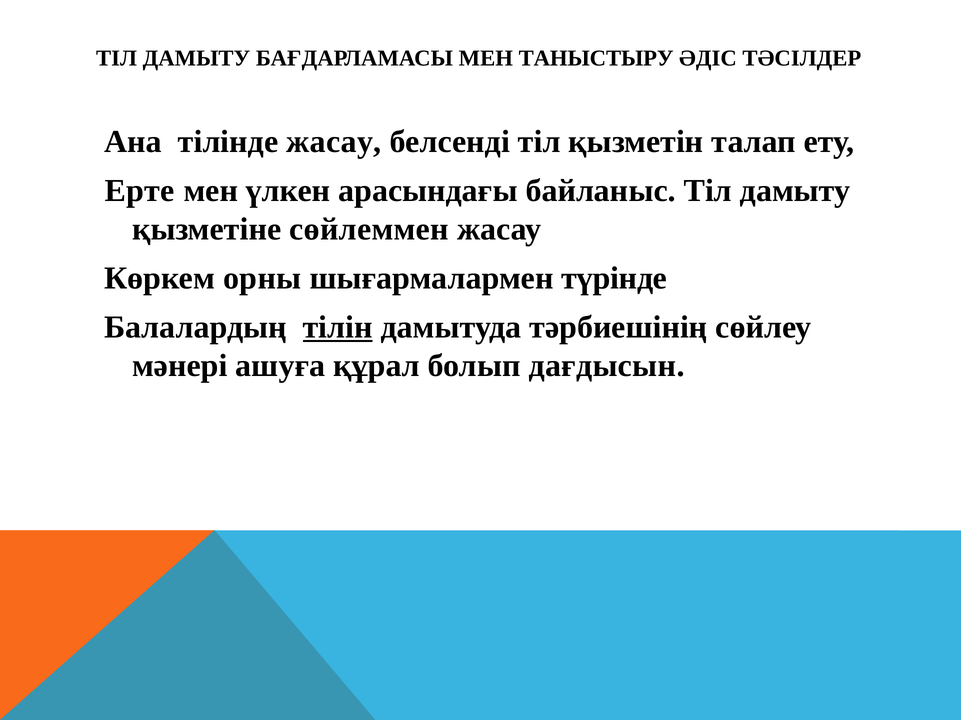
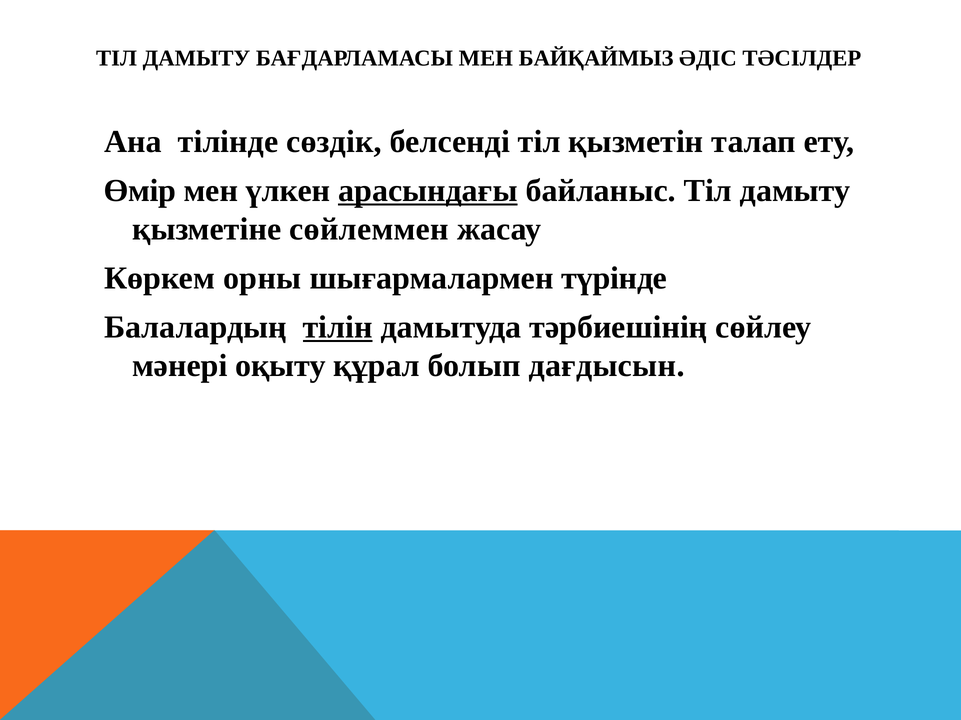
ТАНЫСТЫРУ: ТАНЫСТЫРУ -> БАЙҚАЙМЫЗ (596, 58)
тілінде жасау: жасау -> сөздік (334, 142)
Ерте: Ерте -> Өмір (140, 191)
арасындағы underline: none -> present (428, 191)
ашуға: ашуға -> оқыту (281, 366)
